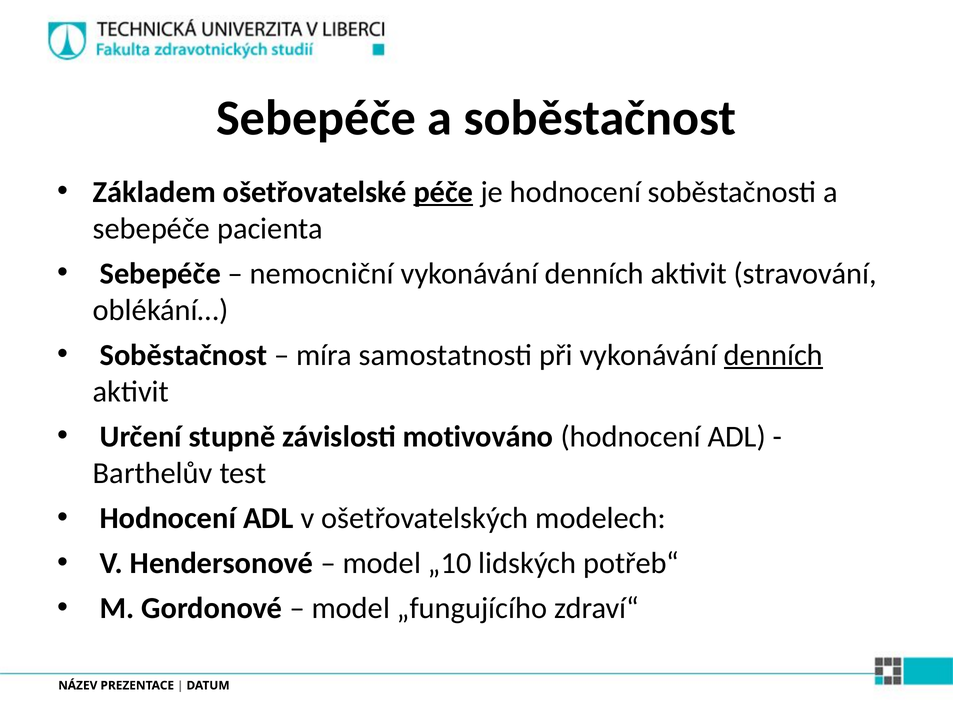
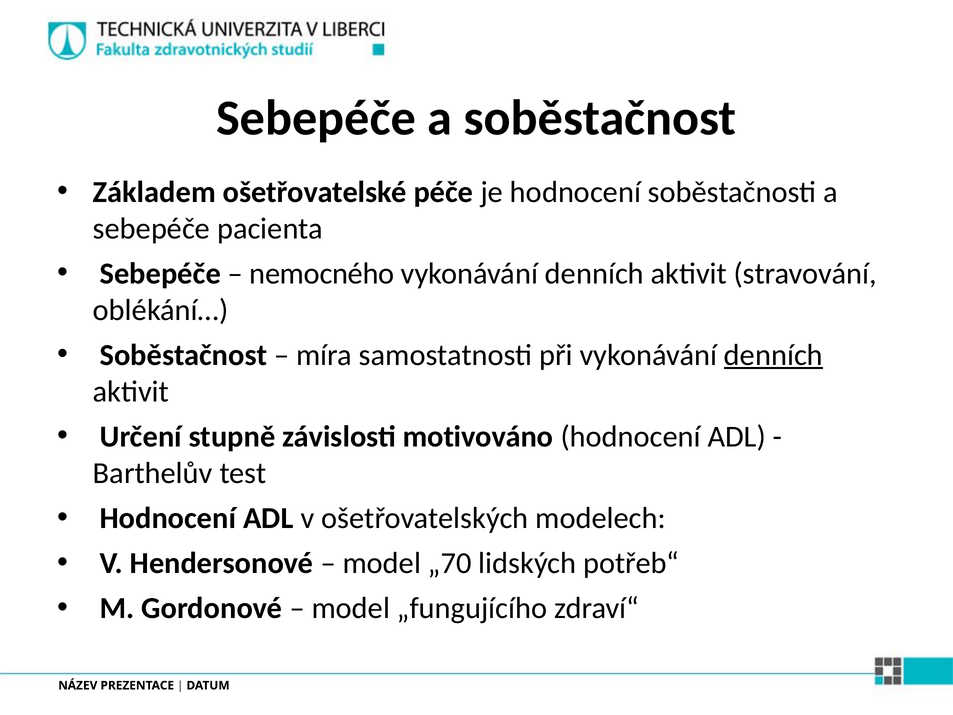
péče underline: present -> none (443, 192)
nemocniční: nemocniční -> nemocného (322, 273)
„10: „10 -> „70 (450, 563)
